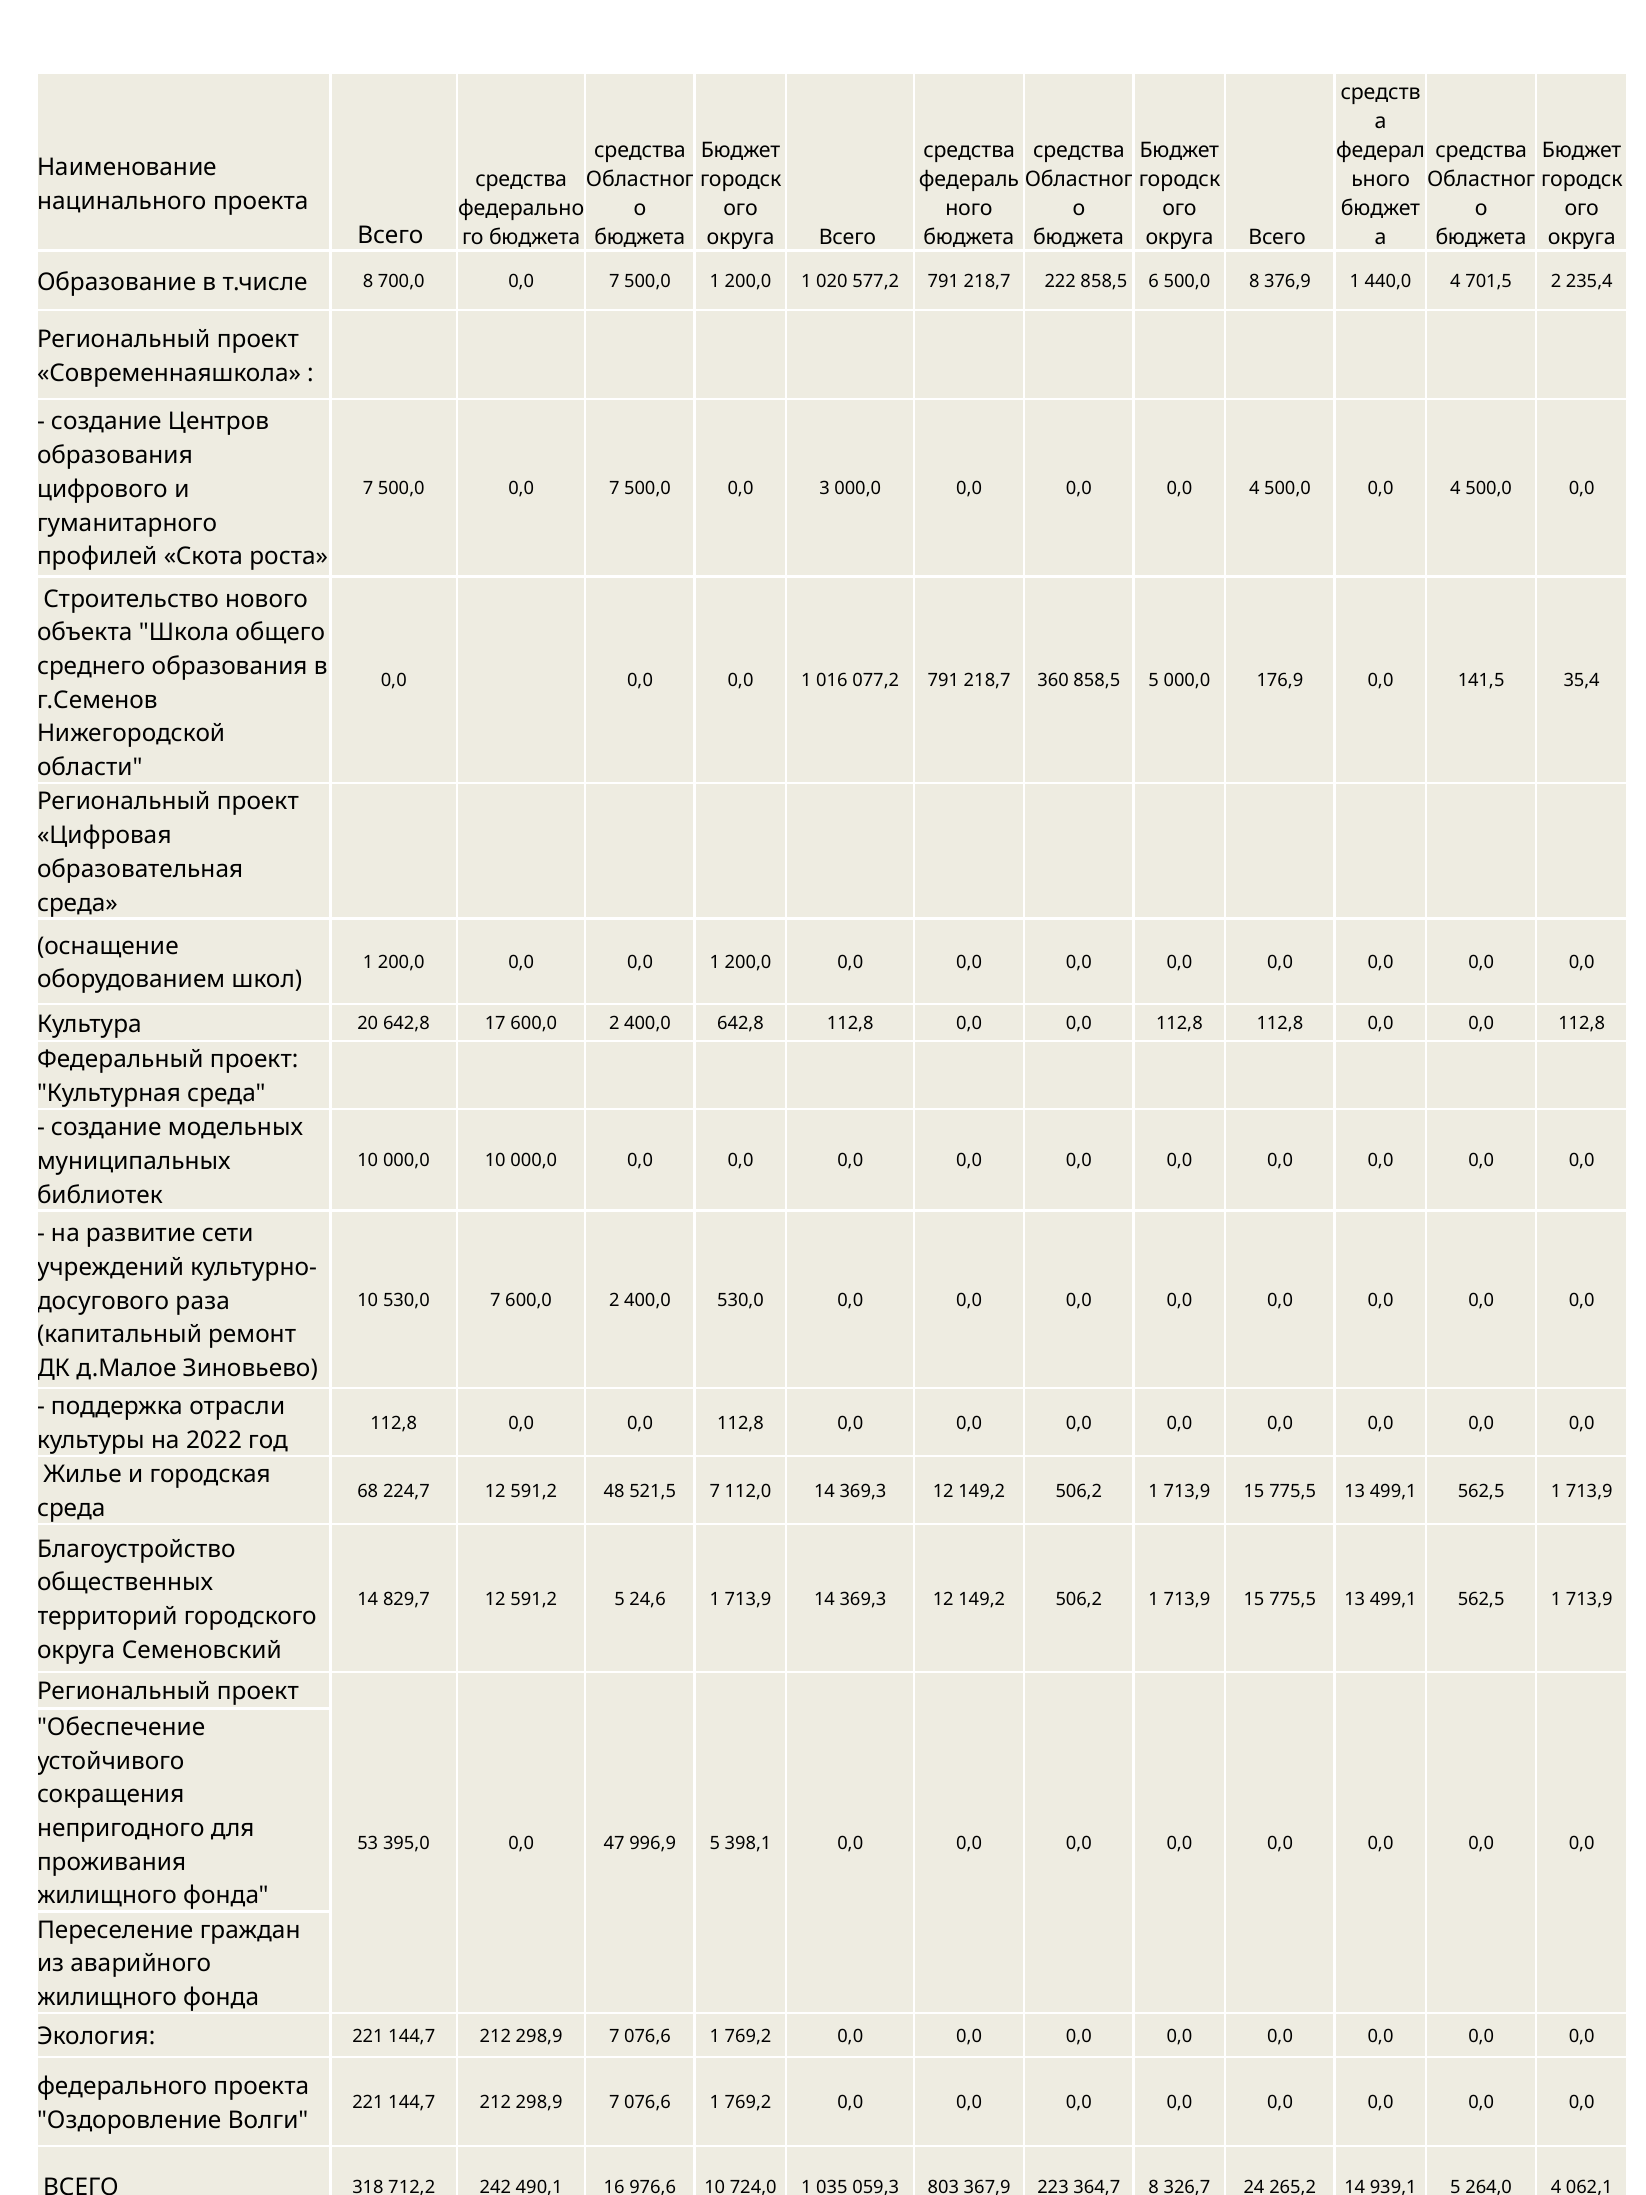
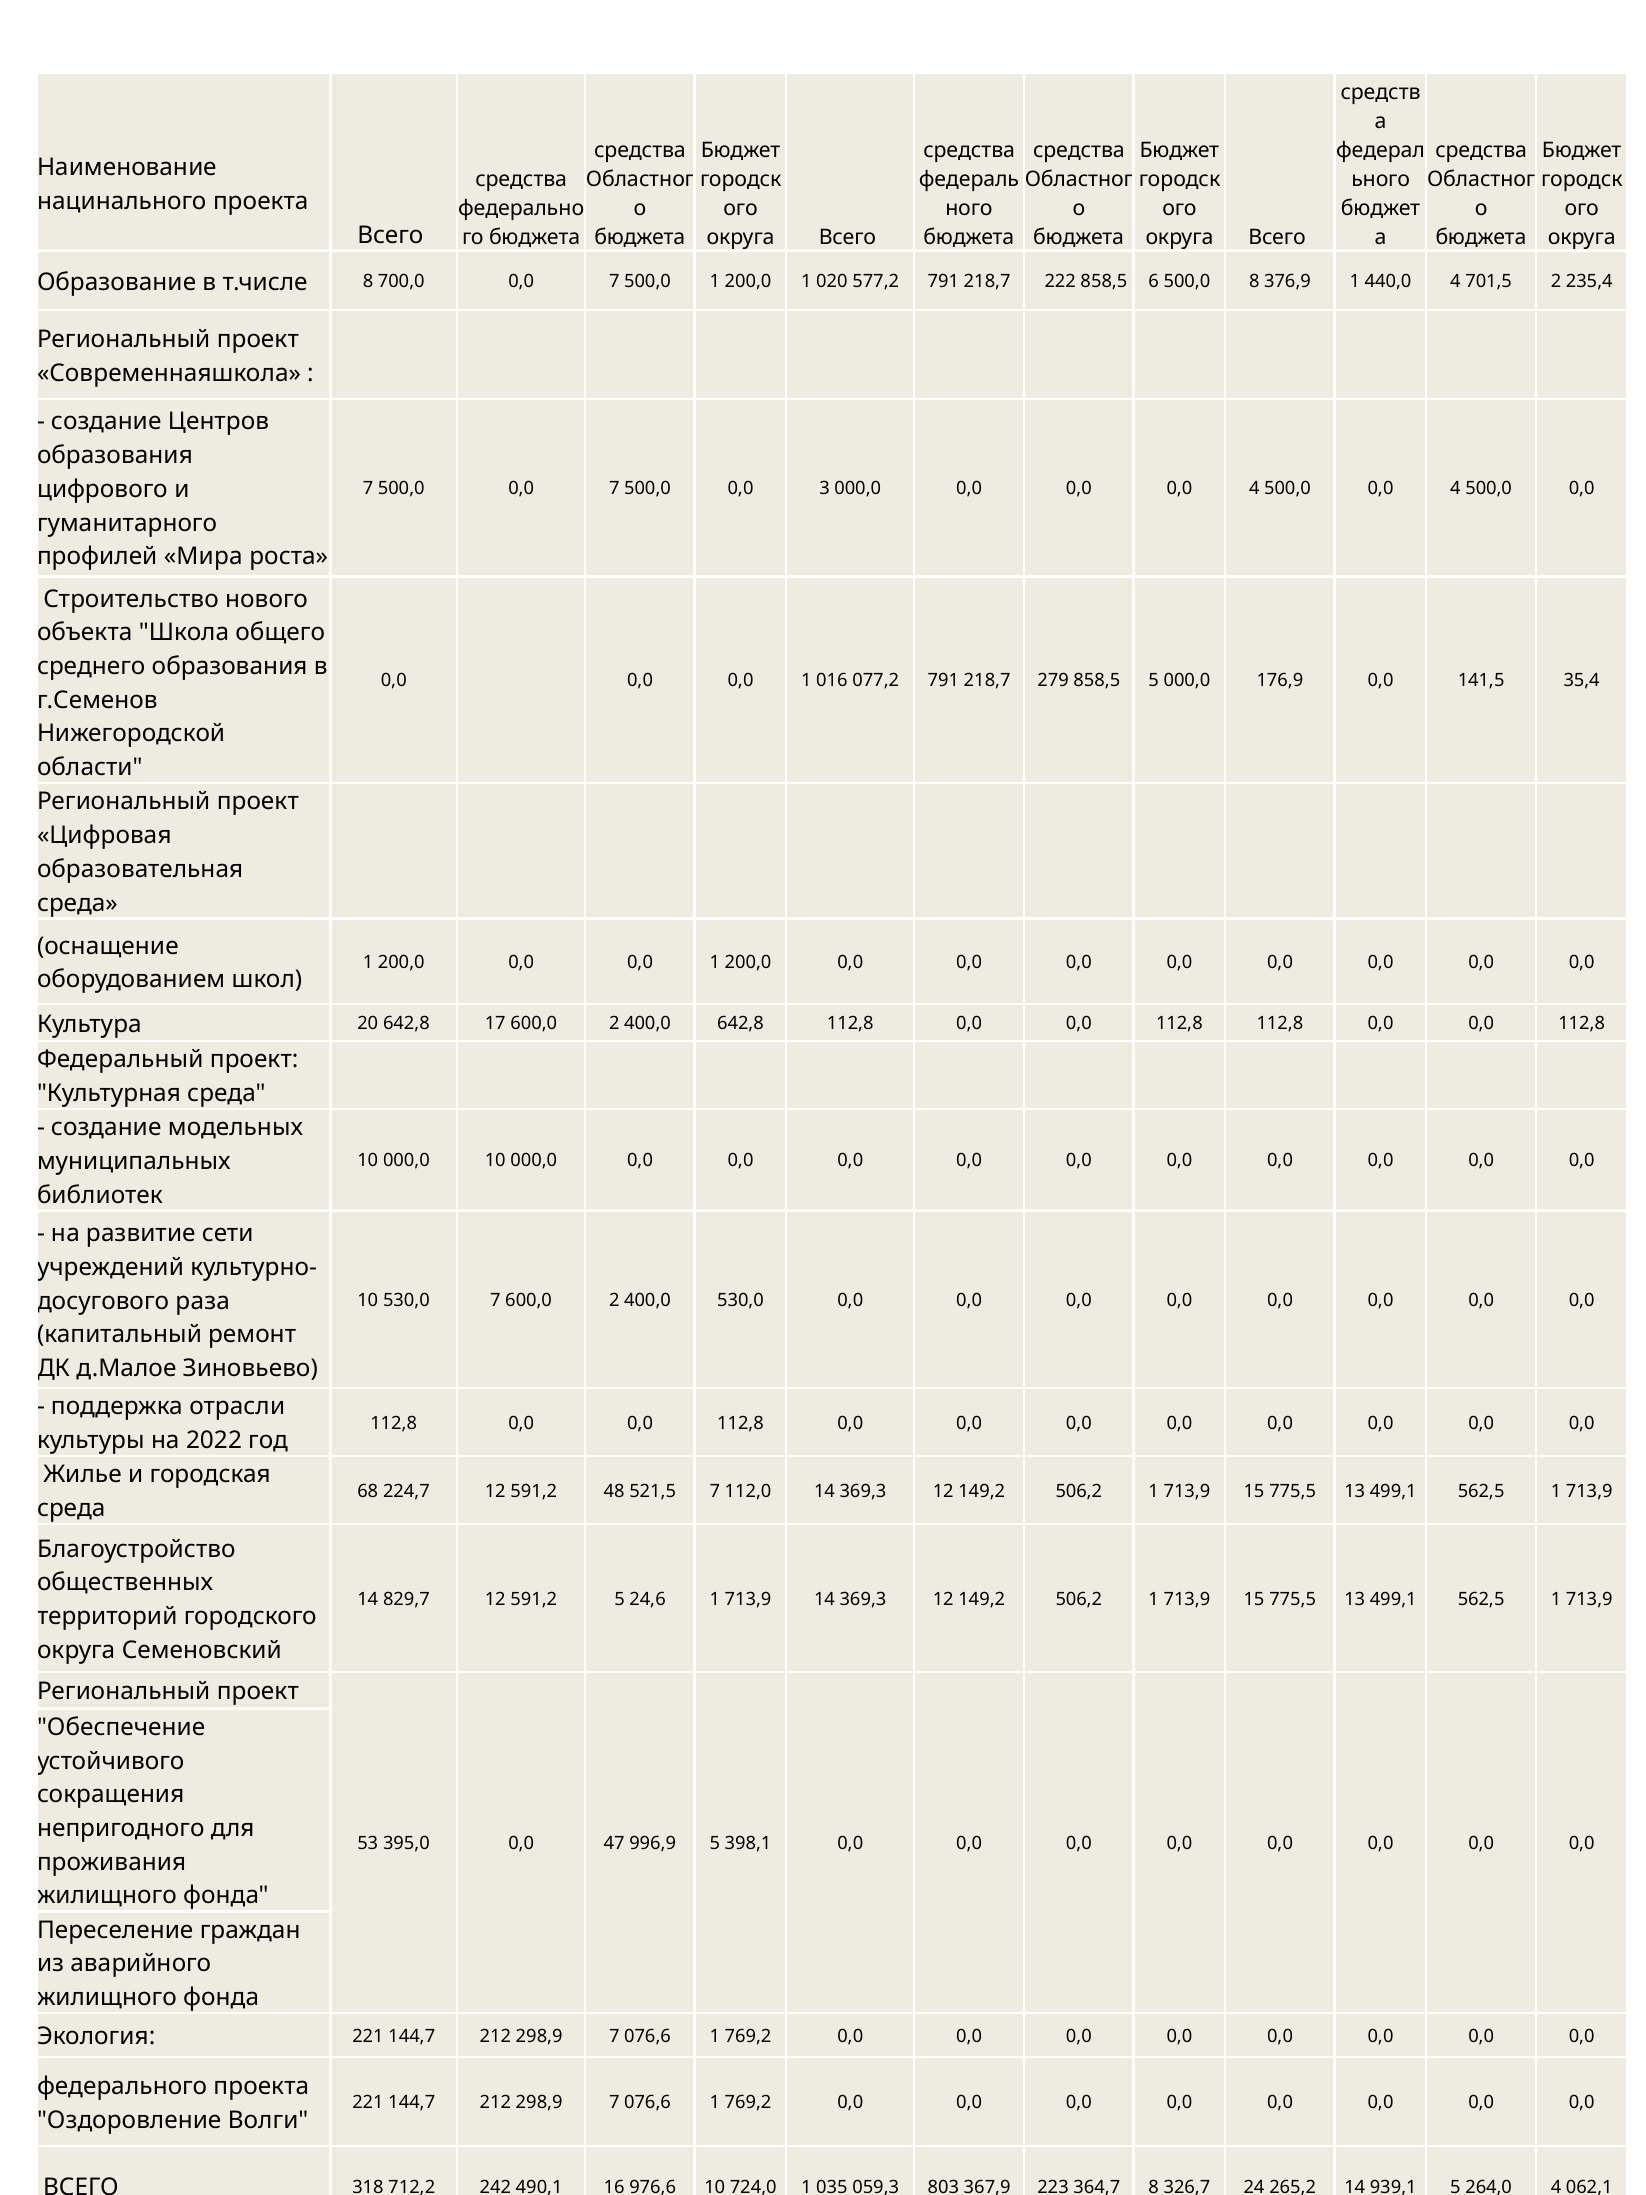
Скота: Скота -> Мира (203, 557)
360: 360 -> 279 (1053, 681)
